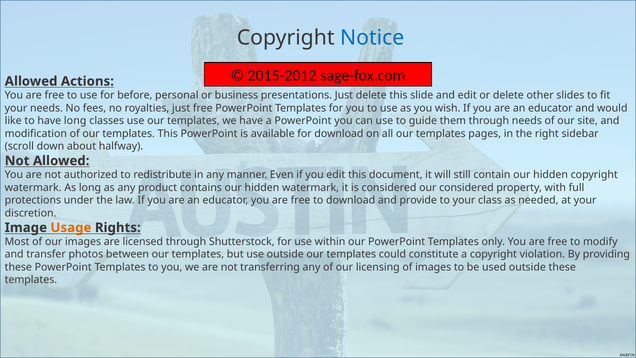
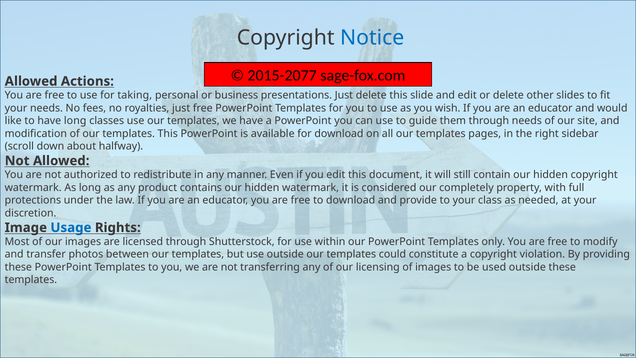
2015-2012: 2015-2012 -> 2015-2077 (282, 75)
before: before -> taking (135, 95)
our considered: considered -> completely (466, 188)
Usage colour: orange -> blue (71, 227)
